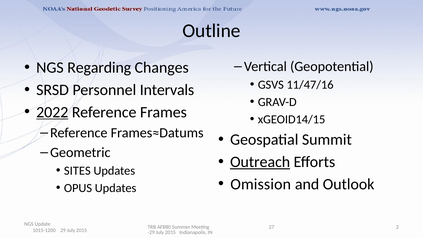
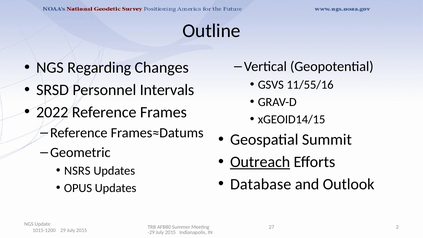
11/47/16: 11/47/16 -> 11/55/16 (310, 85)
2022 underline: present -> none (52, 112)
SITES: SITES -> NSRS (77, 171)
Omission: Omission -> Database (261, 184)
